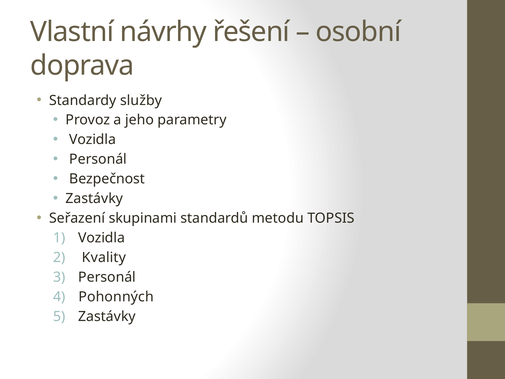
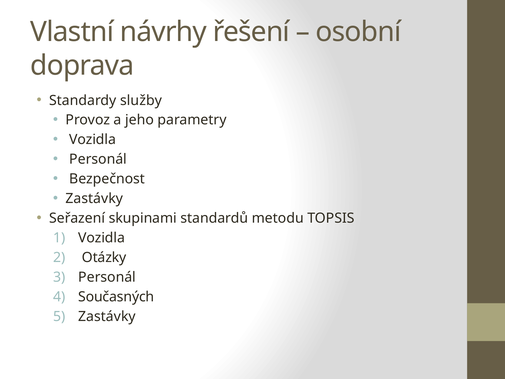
Kvality: Kvality -> Otázky (104, 257)
Pohonných: Pohonných -> Současných (116, 297)
